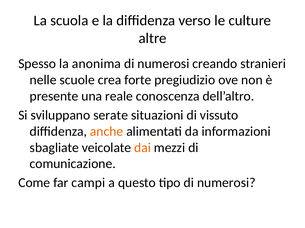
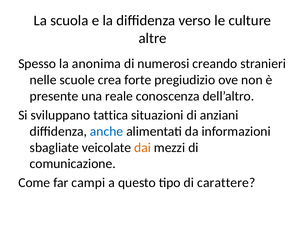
serate: serate -> tattica (111, 116)
vissuto: vissuto -> anziani (219, 116)
anche colour: orange -> blue (107, 132)
tipo di numerosi: numerosi -> carattere (226, 183)
